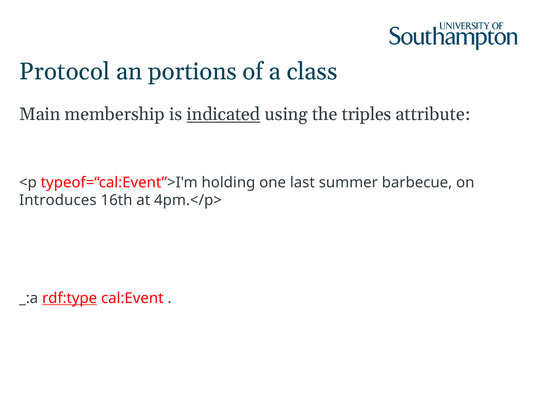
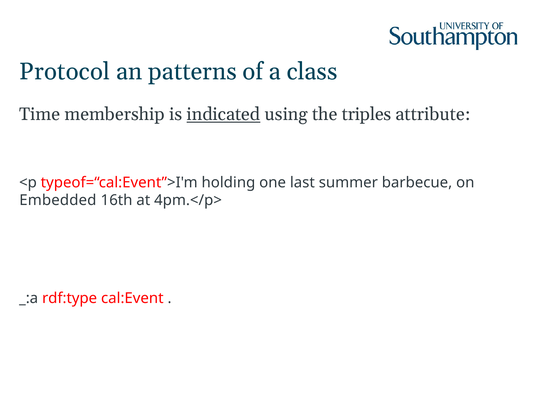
portions: portions -> patterns (192, 72)
Main: Main -> Time (40, 114)
Introduces: Introduces -> Embedded (58, 201)
rdf:type underline: present -> none (70, 298)
